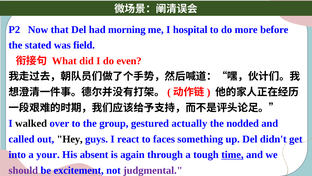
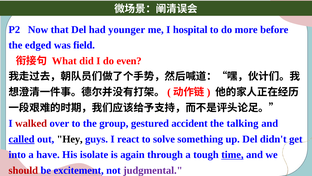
morning: morning -> younger (127, 30)
stated: stated -> edged (38, 45)
walked colour: black -> red (31, 123)
actually: actually -> accident (189, 123)
nodded: nodded -> talking (243, 123)
called underline: none -> present (22, 139)
faces: faces -> solve (164, 139)
your: your -> have (48, 154)
absent: absent -> isolate (94, 154)
should colour: purple -> red (23, 170)
